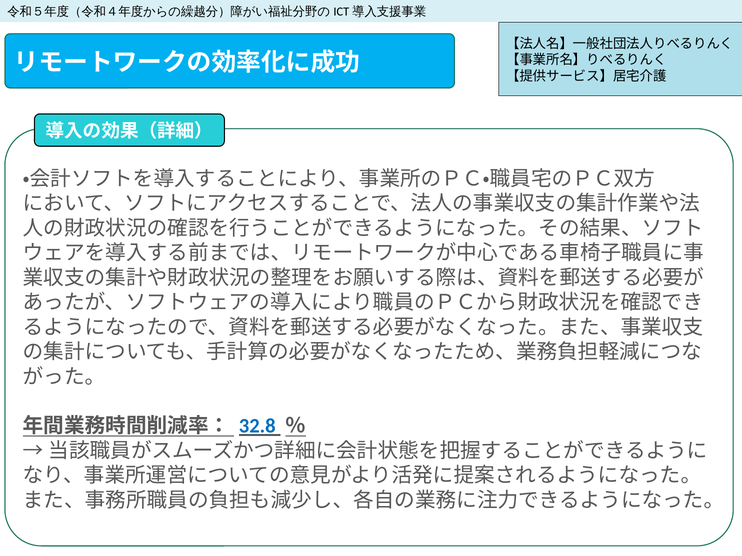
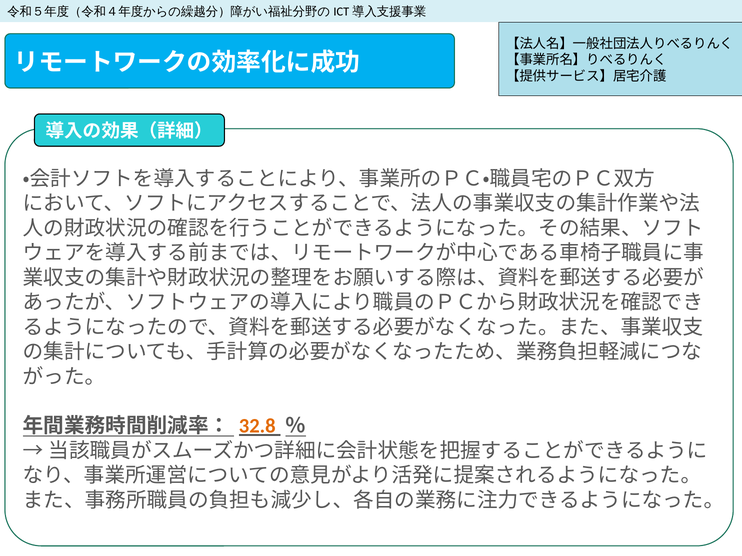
32.8 colour: blue -> orange (257, 427)
